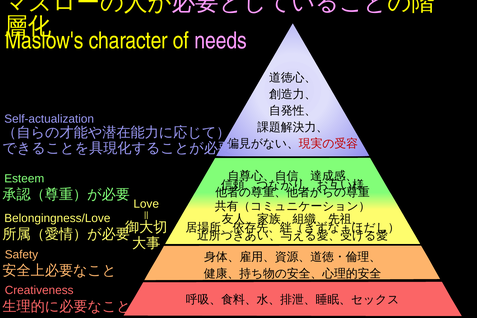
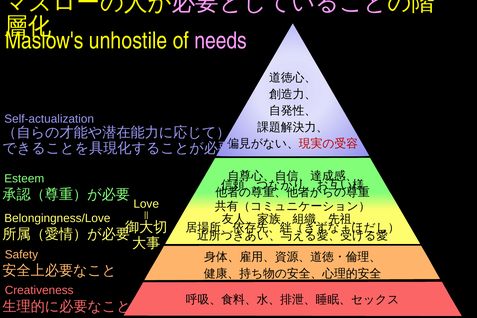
character: character -> unhostile (128, 41)
